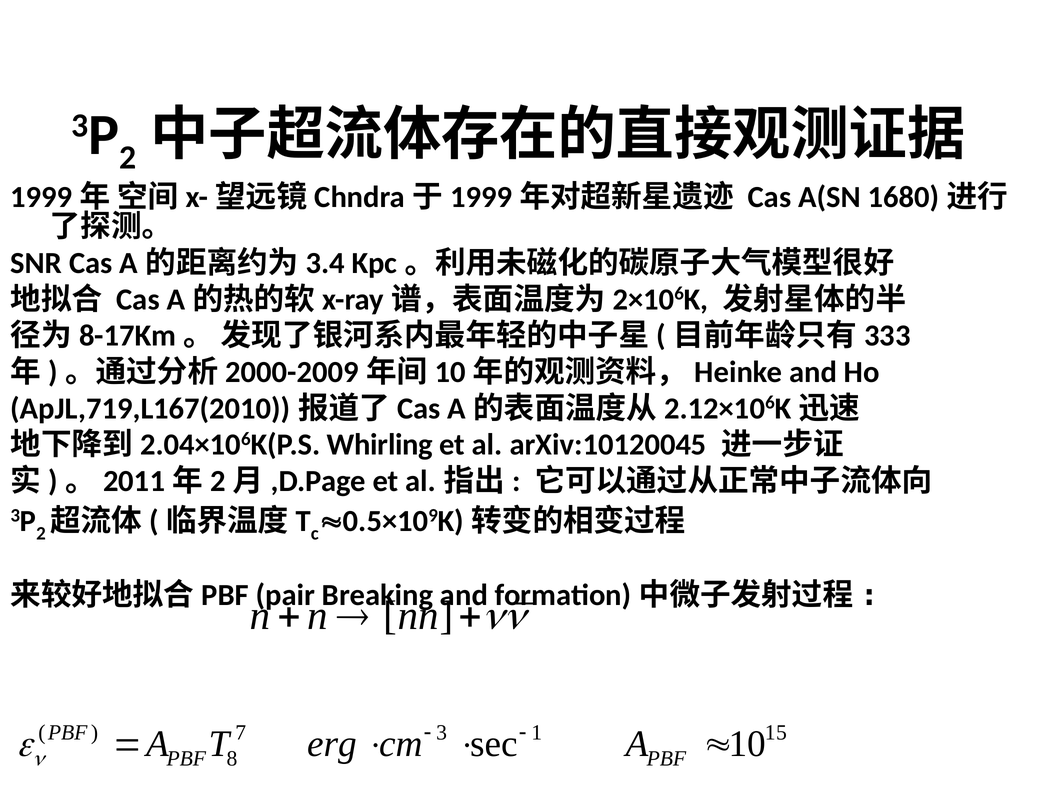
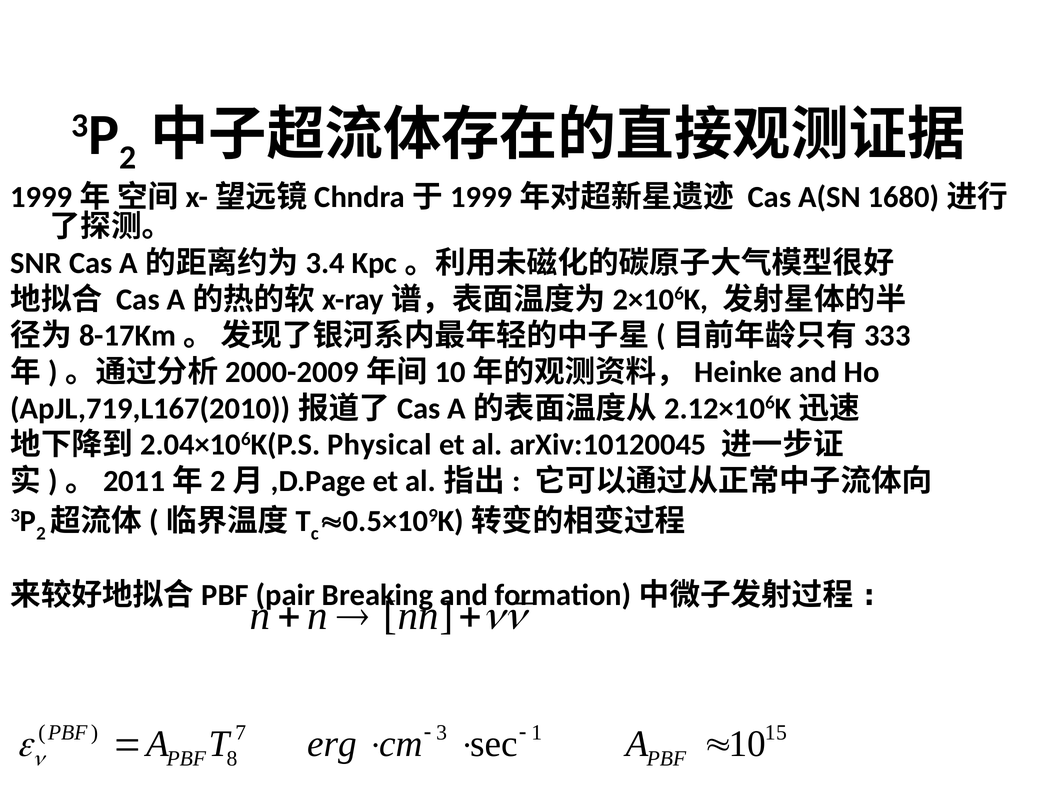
Whirling: Whirling -> Physical (380, 445)
